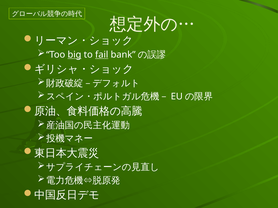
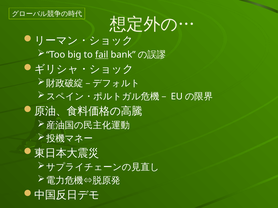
big underline: present -> none (74, 55)
